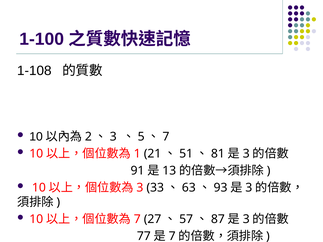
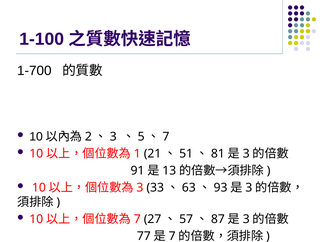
1-108: 1-108 -> 1-700 (34, 71)
